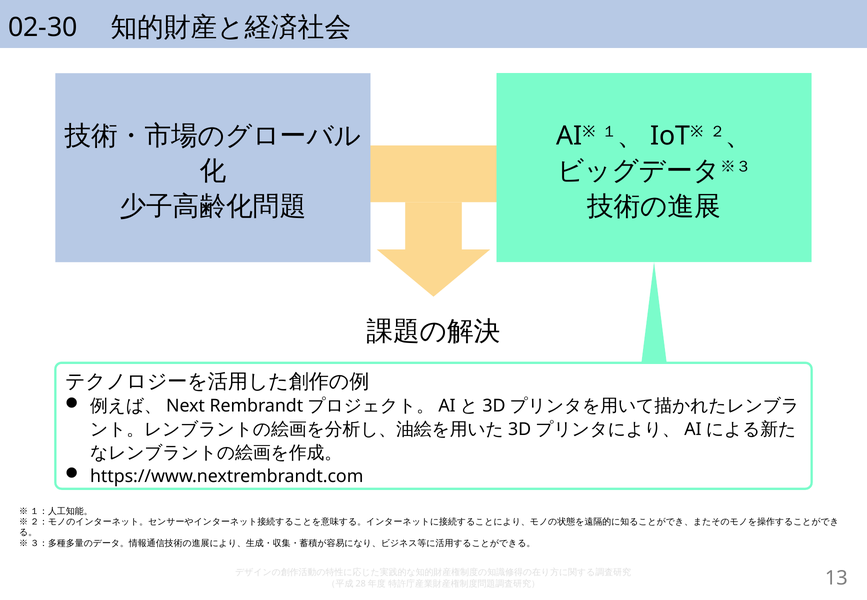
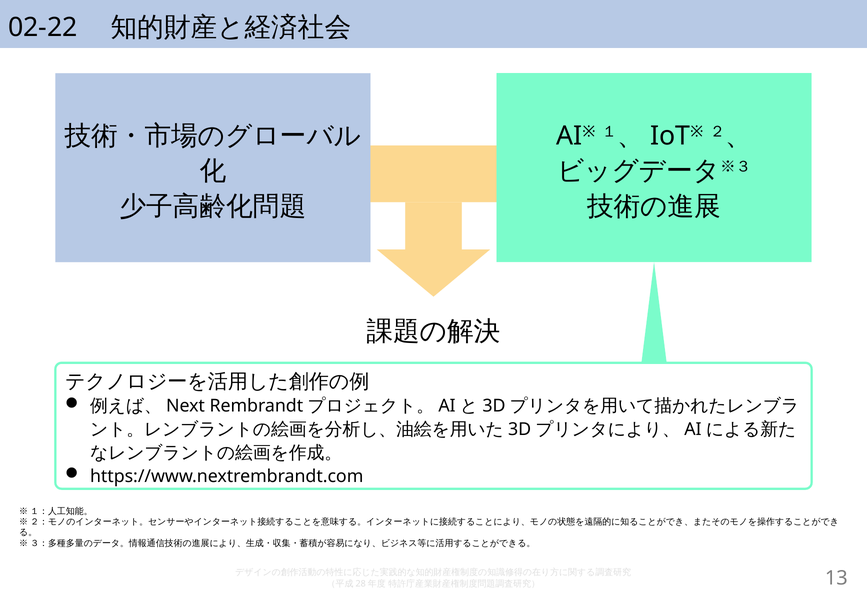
02-30: 02-30 -> 02-22 (43, 27)
